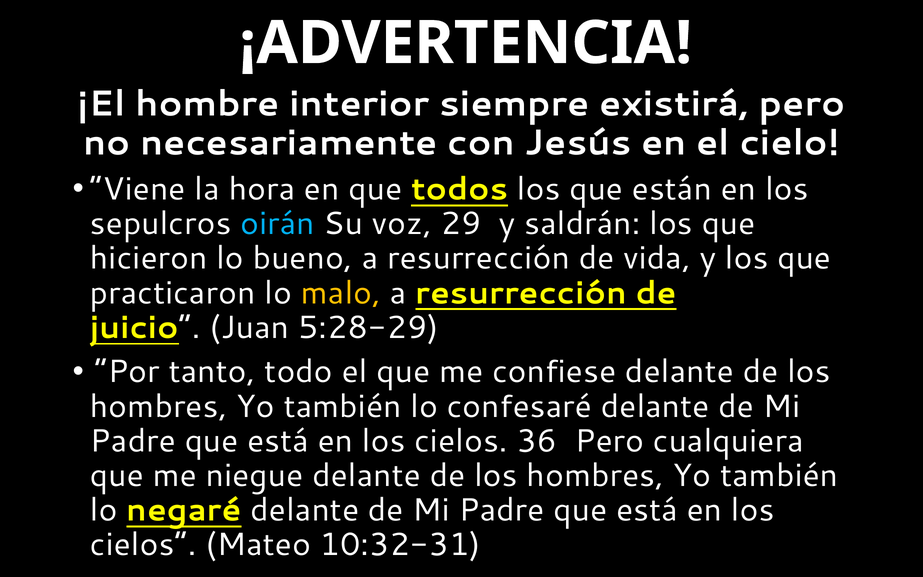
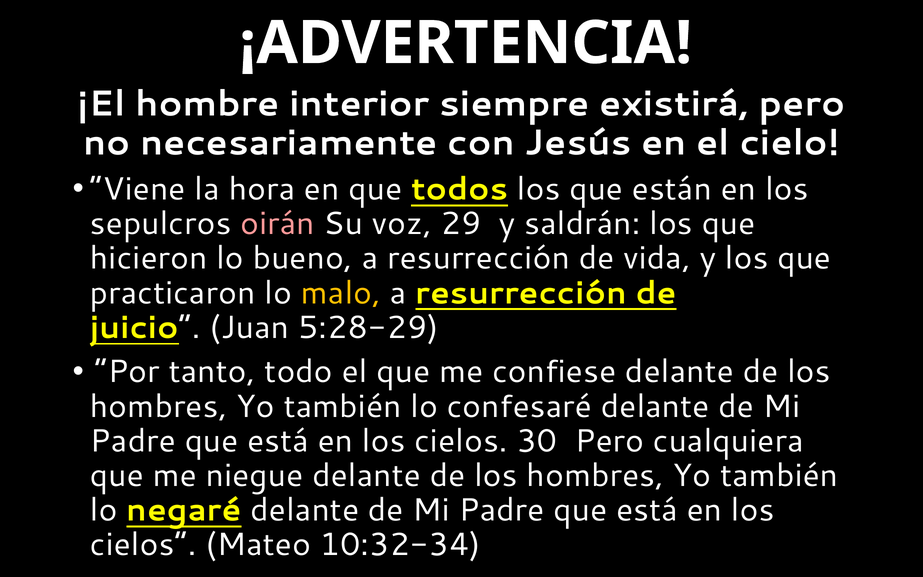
oirán colour: light blue -> pink (277, 224)
36: 36 -> 30 (537, 441)
10:32-31: 10:32-31 -> 10:32-34 (400, 545)
